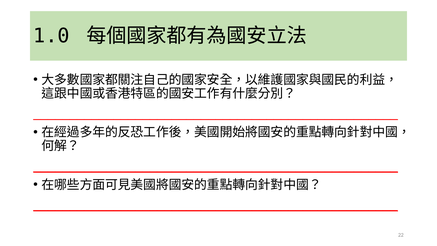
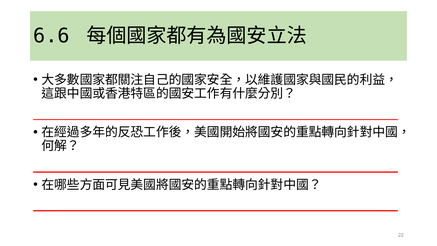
1.0: 1.0 -> 6.6 (51, 36)
